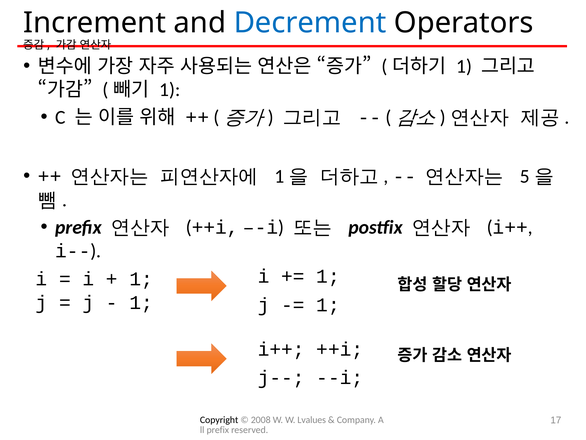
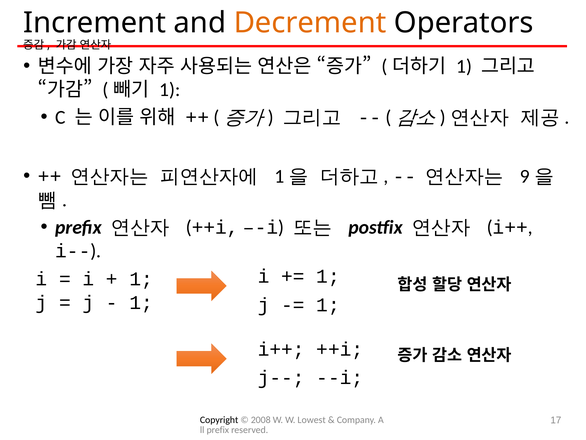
Decrement colour: blue -> orange (310, 23)
5: 5 -> 9 (525, 176)
Lvalues: Lvalues -> Lowest (312, 420)
